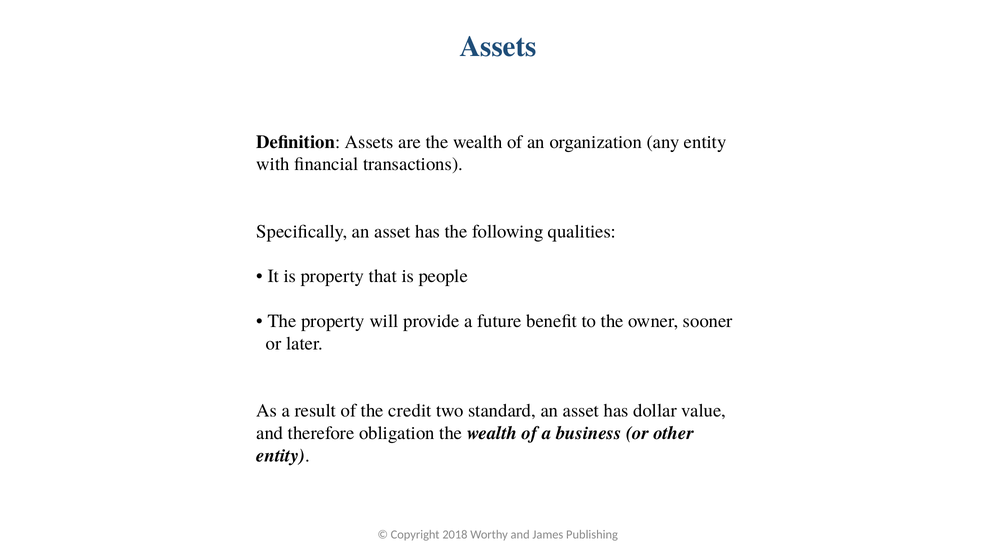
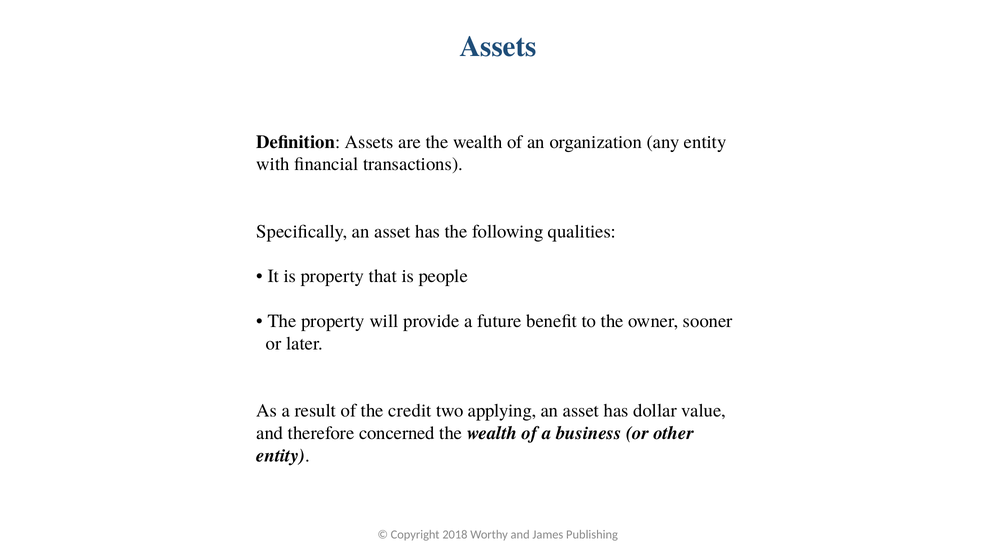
standard: standard -> applying (502, 411)
obligation: obligation -> concerned (397, 433)
